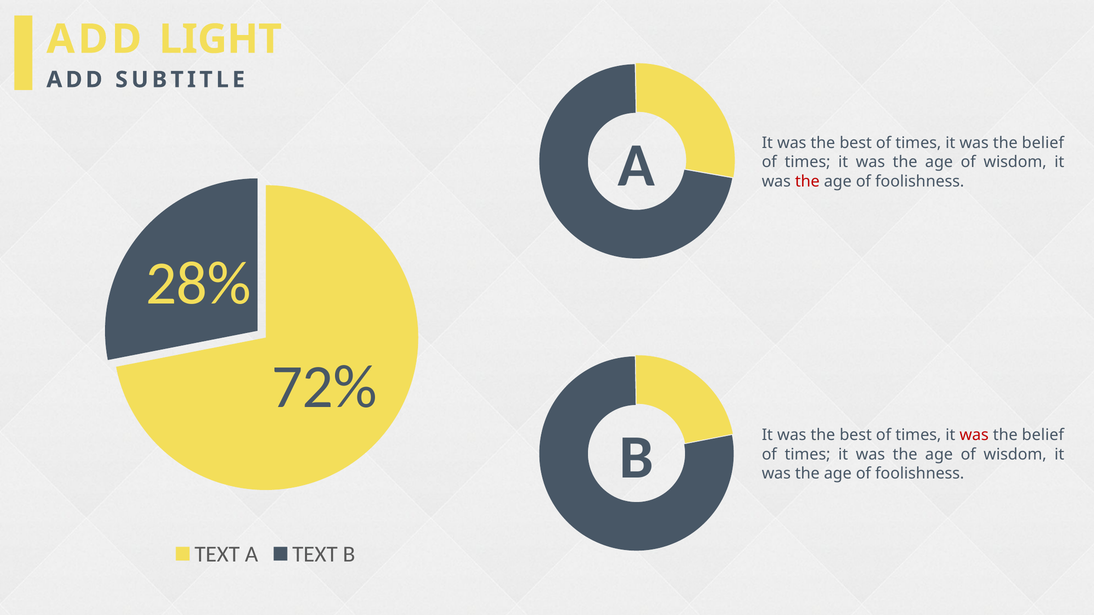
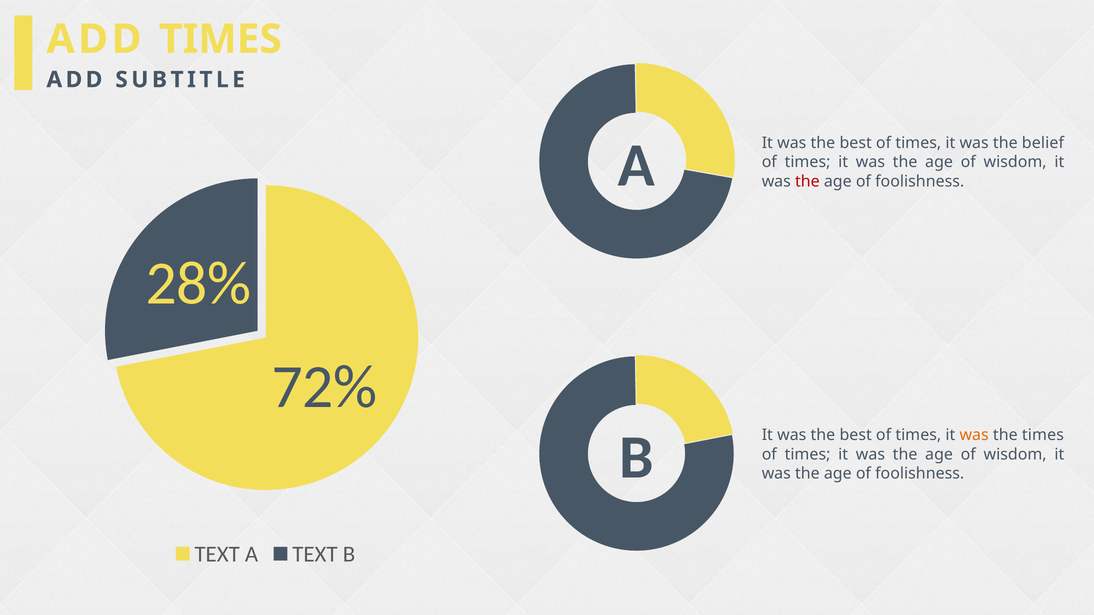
ADD LIGHT: LIGHT -> TIMES (220, 39)
was colour: red -> orange (974, 435)
belief: belief -> times (1043, 435)
